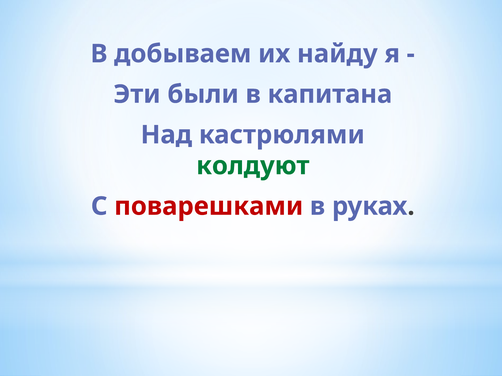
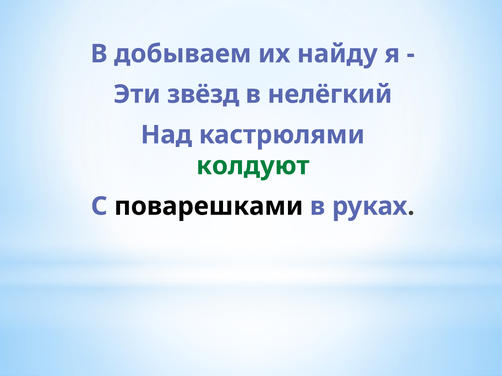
были: были -> звёзд (203, 94)
капитана: капитана -> нелёгкий (330, 94)
поварешками colour: red -> black (209, 207)
